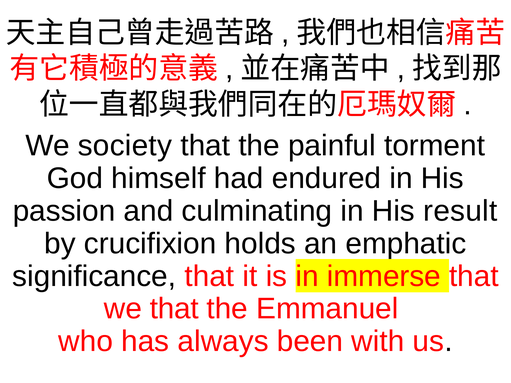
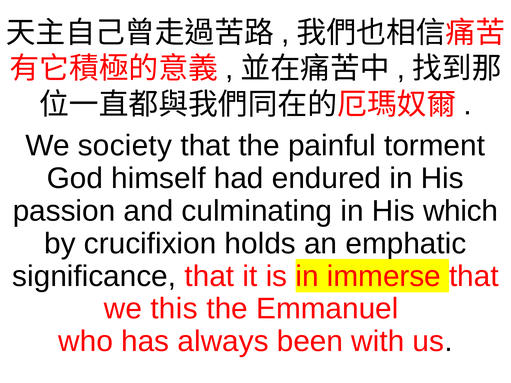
result: result -> which (461, 211)
we that: that -> this (174, 309)
